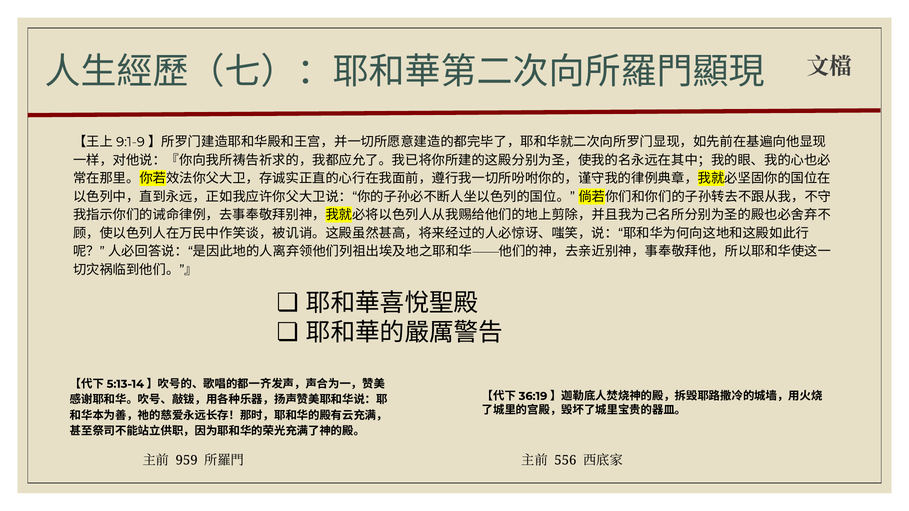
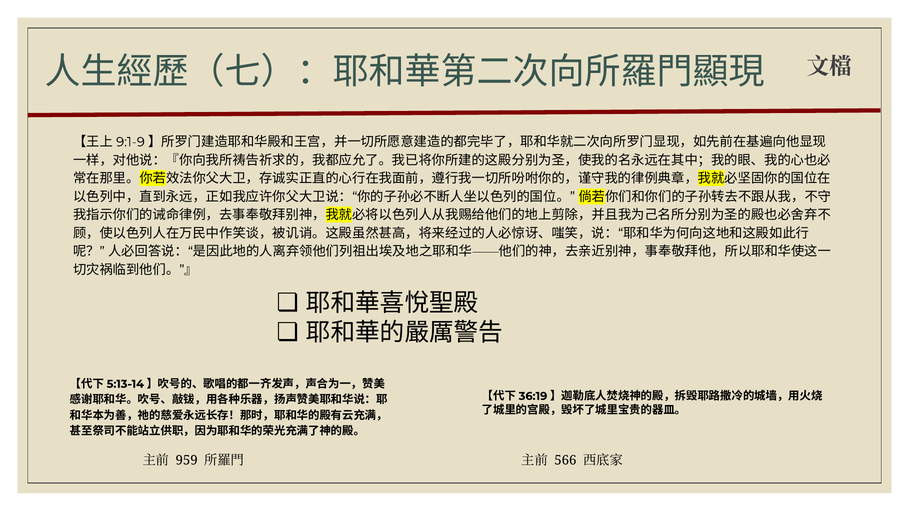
556: 556 -> 566 (565, 461)
